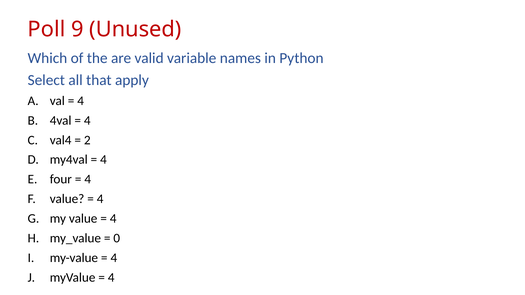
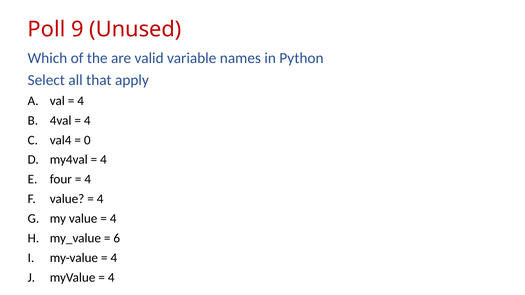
2: 2 -> 0 (87, 140)
0: 0 -> 6 (117, 238)
